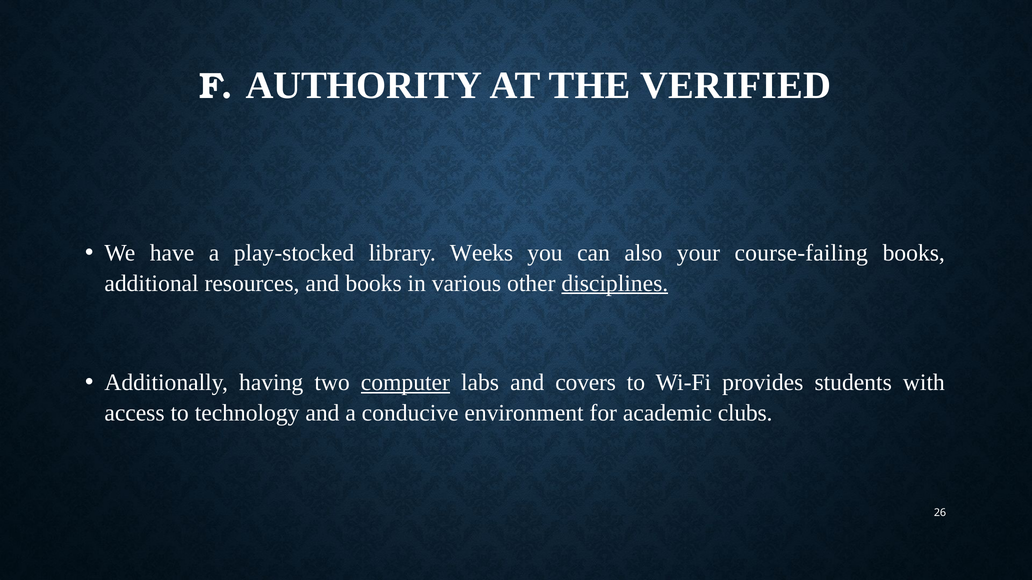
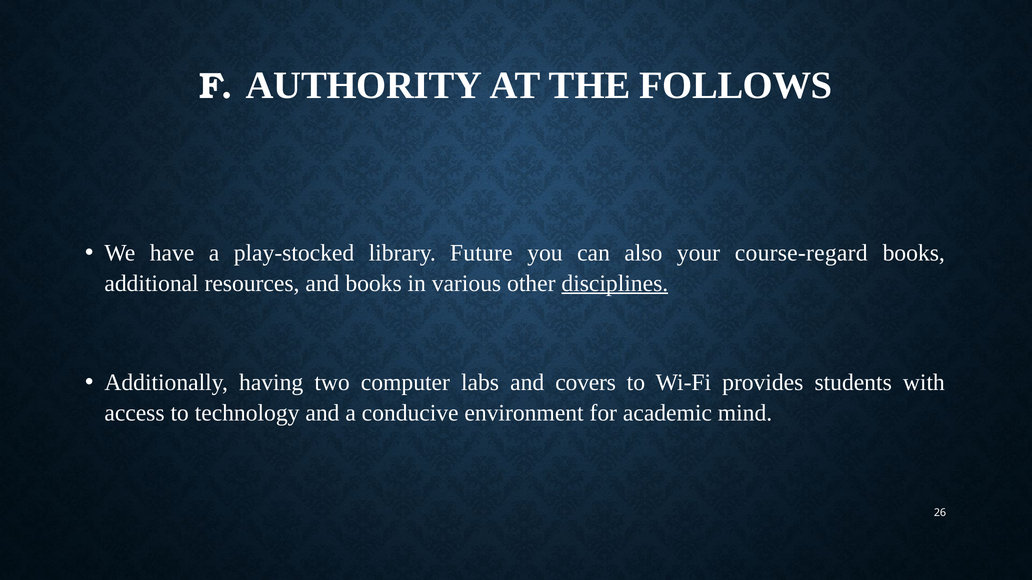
VERIFIED: VERIFIED -> FOLLOWS (736, 86)
Weeks: Weeks -> Future (481, 253)
course-failing: course-failing -> course-regard (801, 253)
computer underline: present -> none (405, 383)
clubs: clubs -> mind (745, 413)
